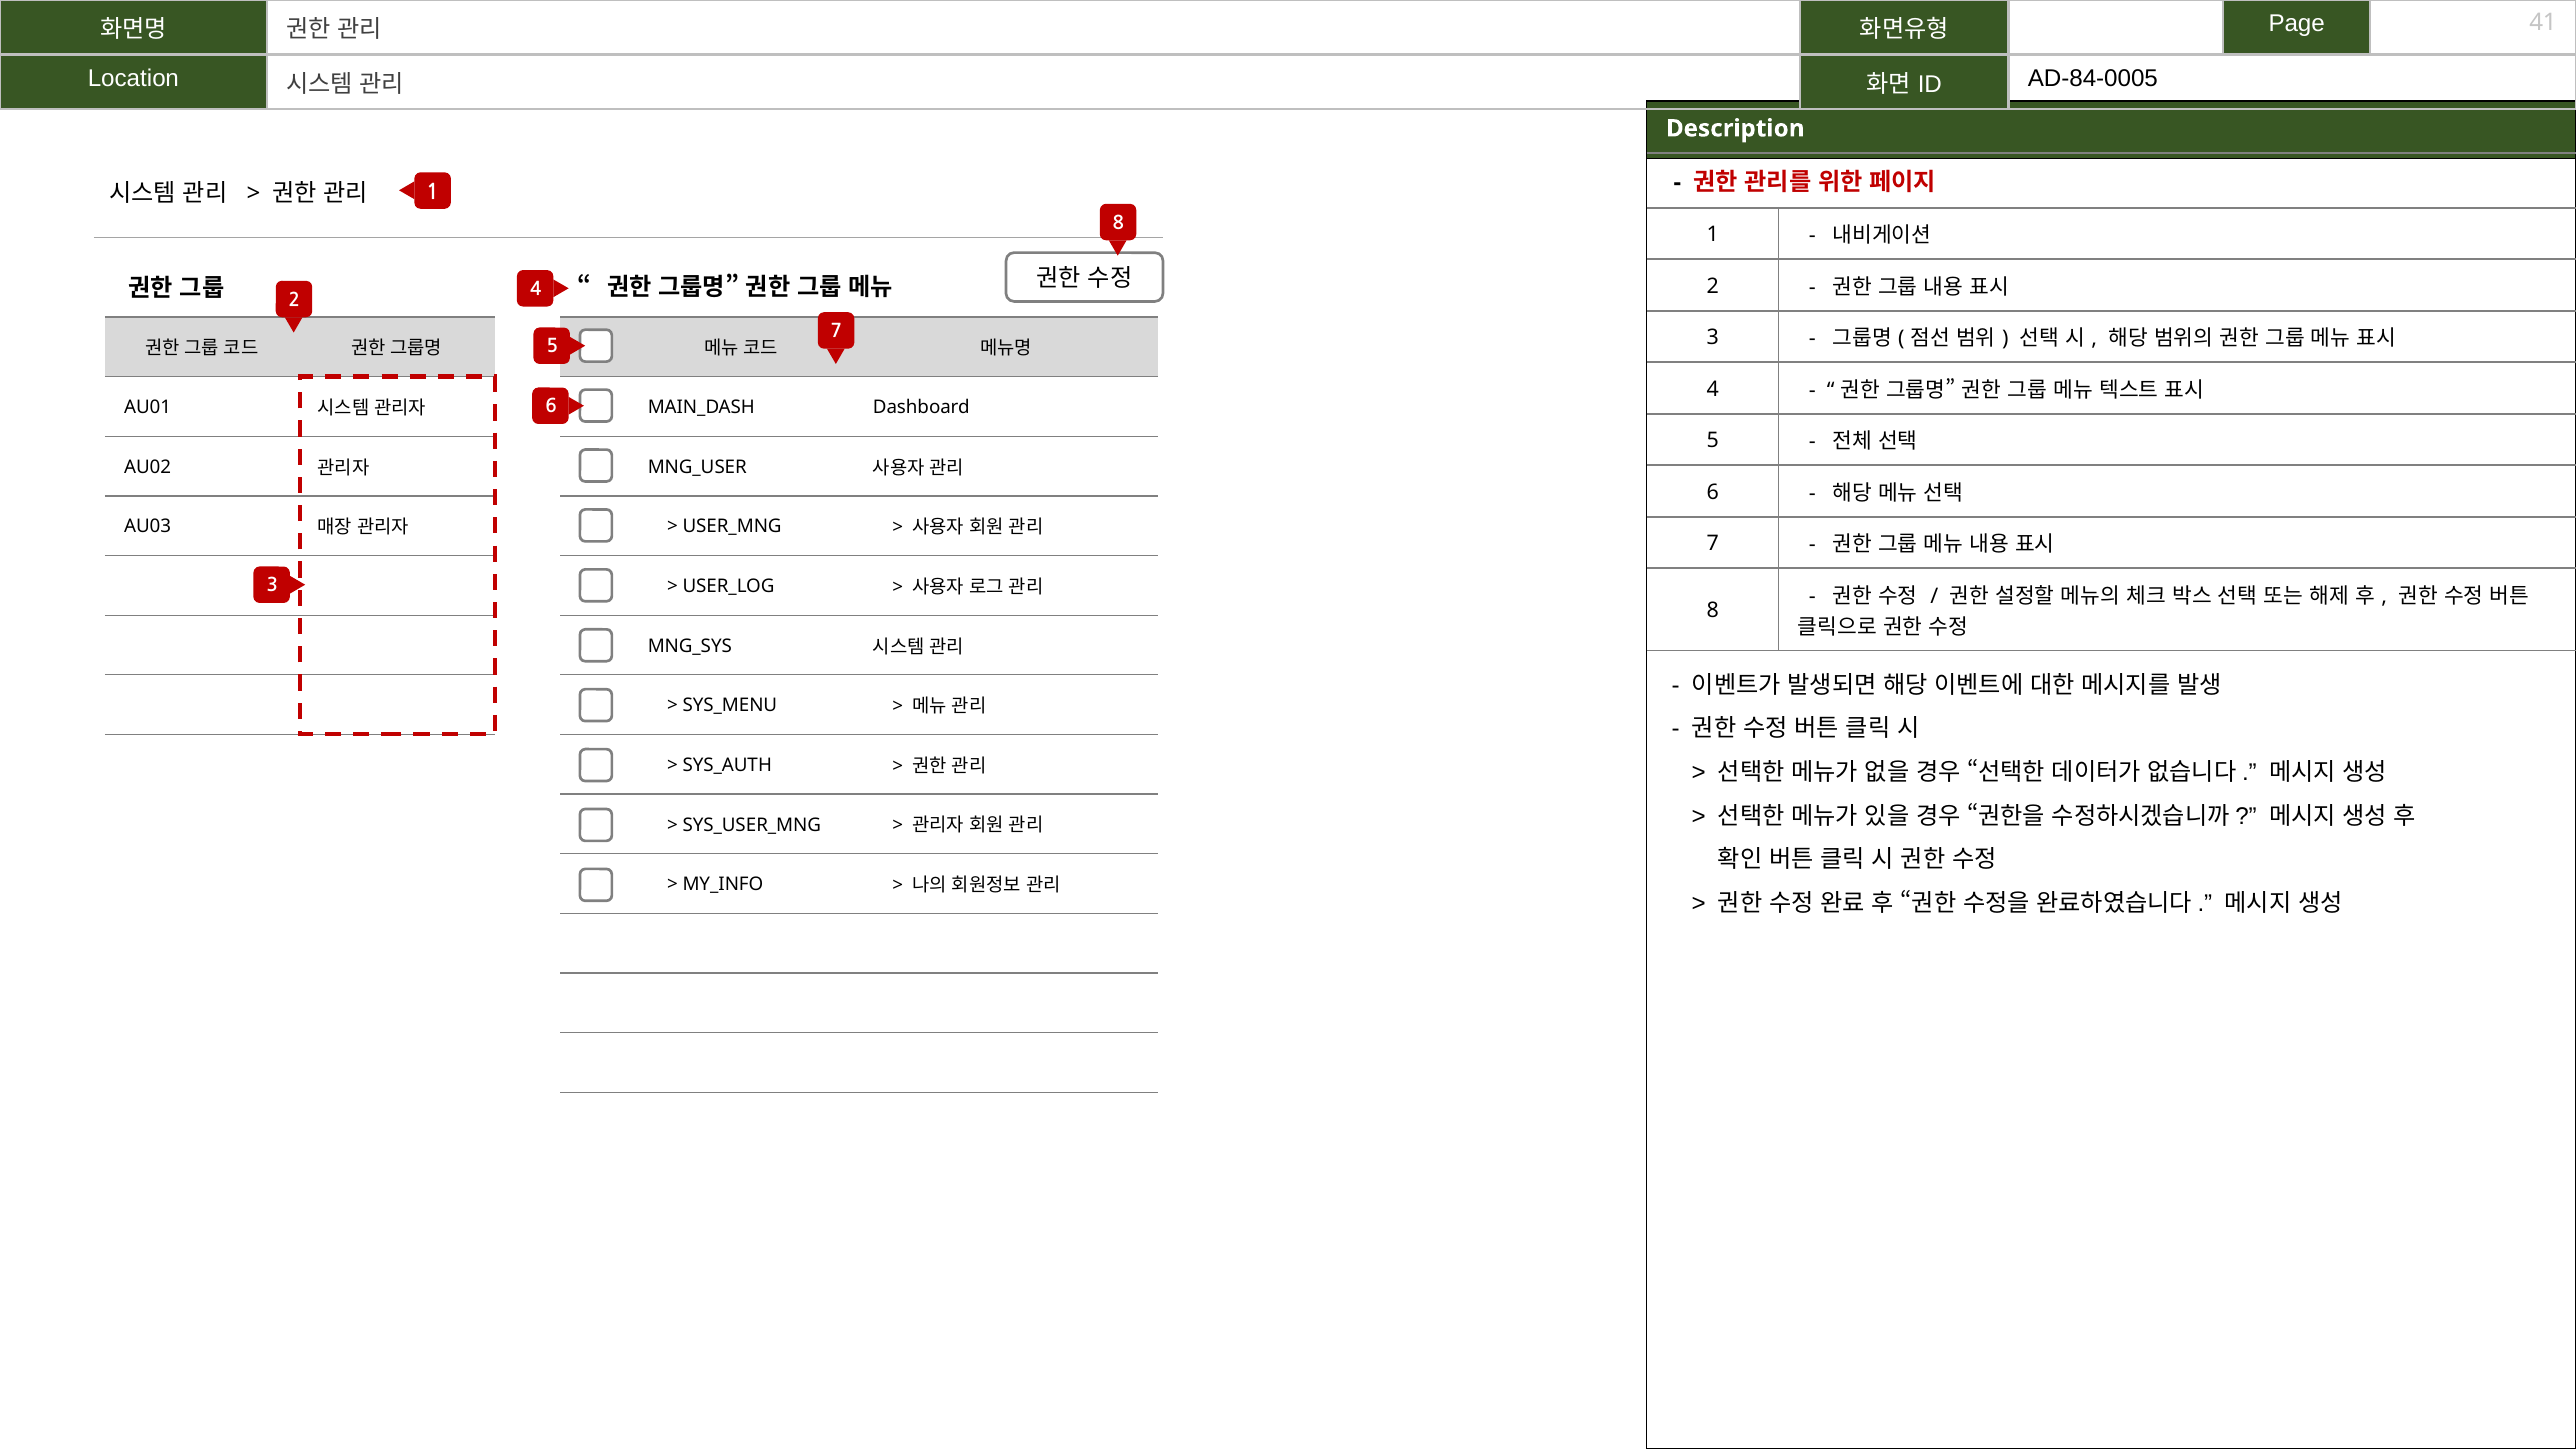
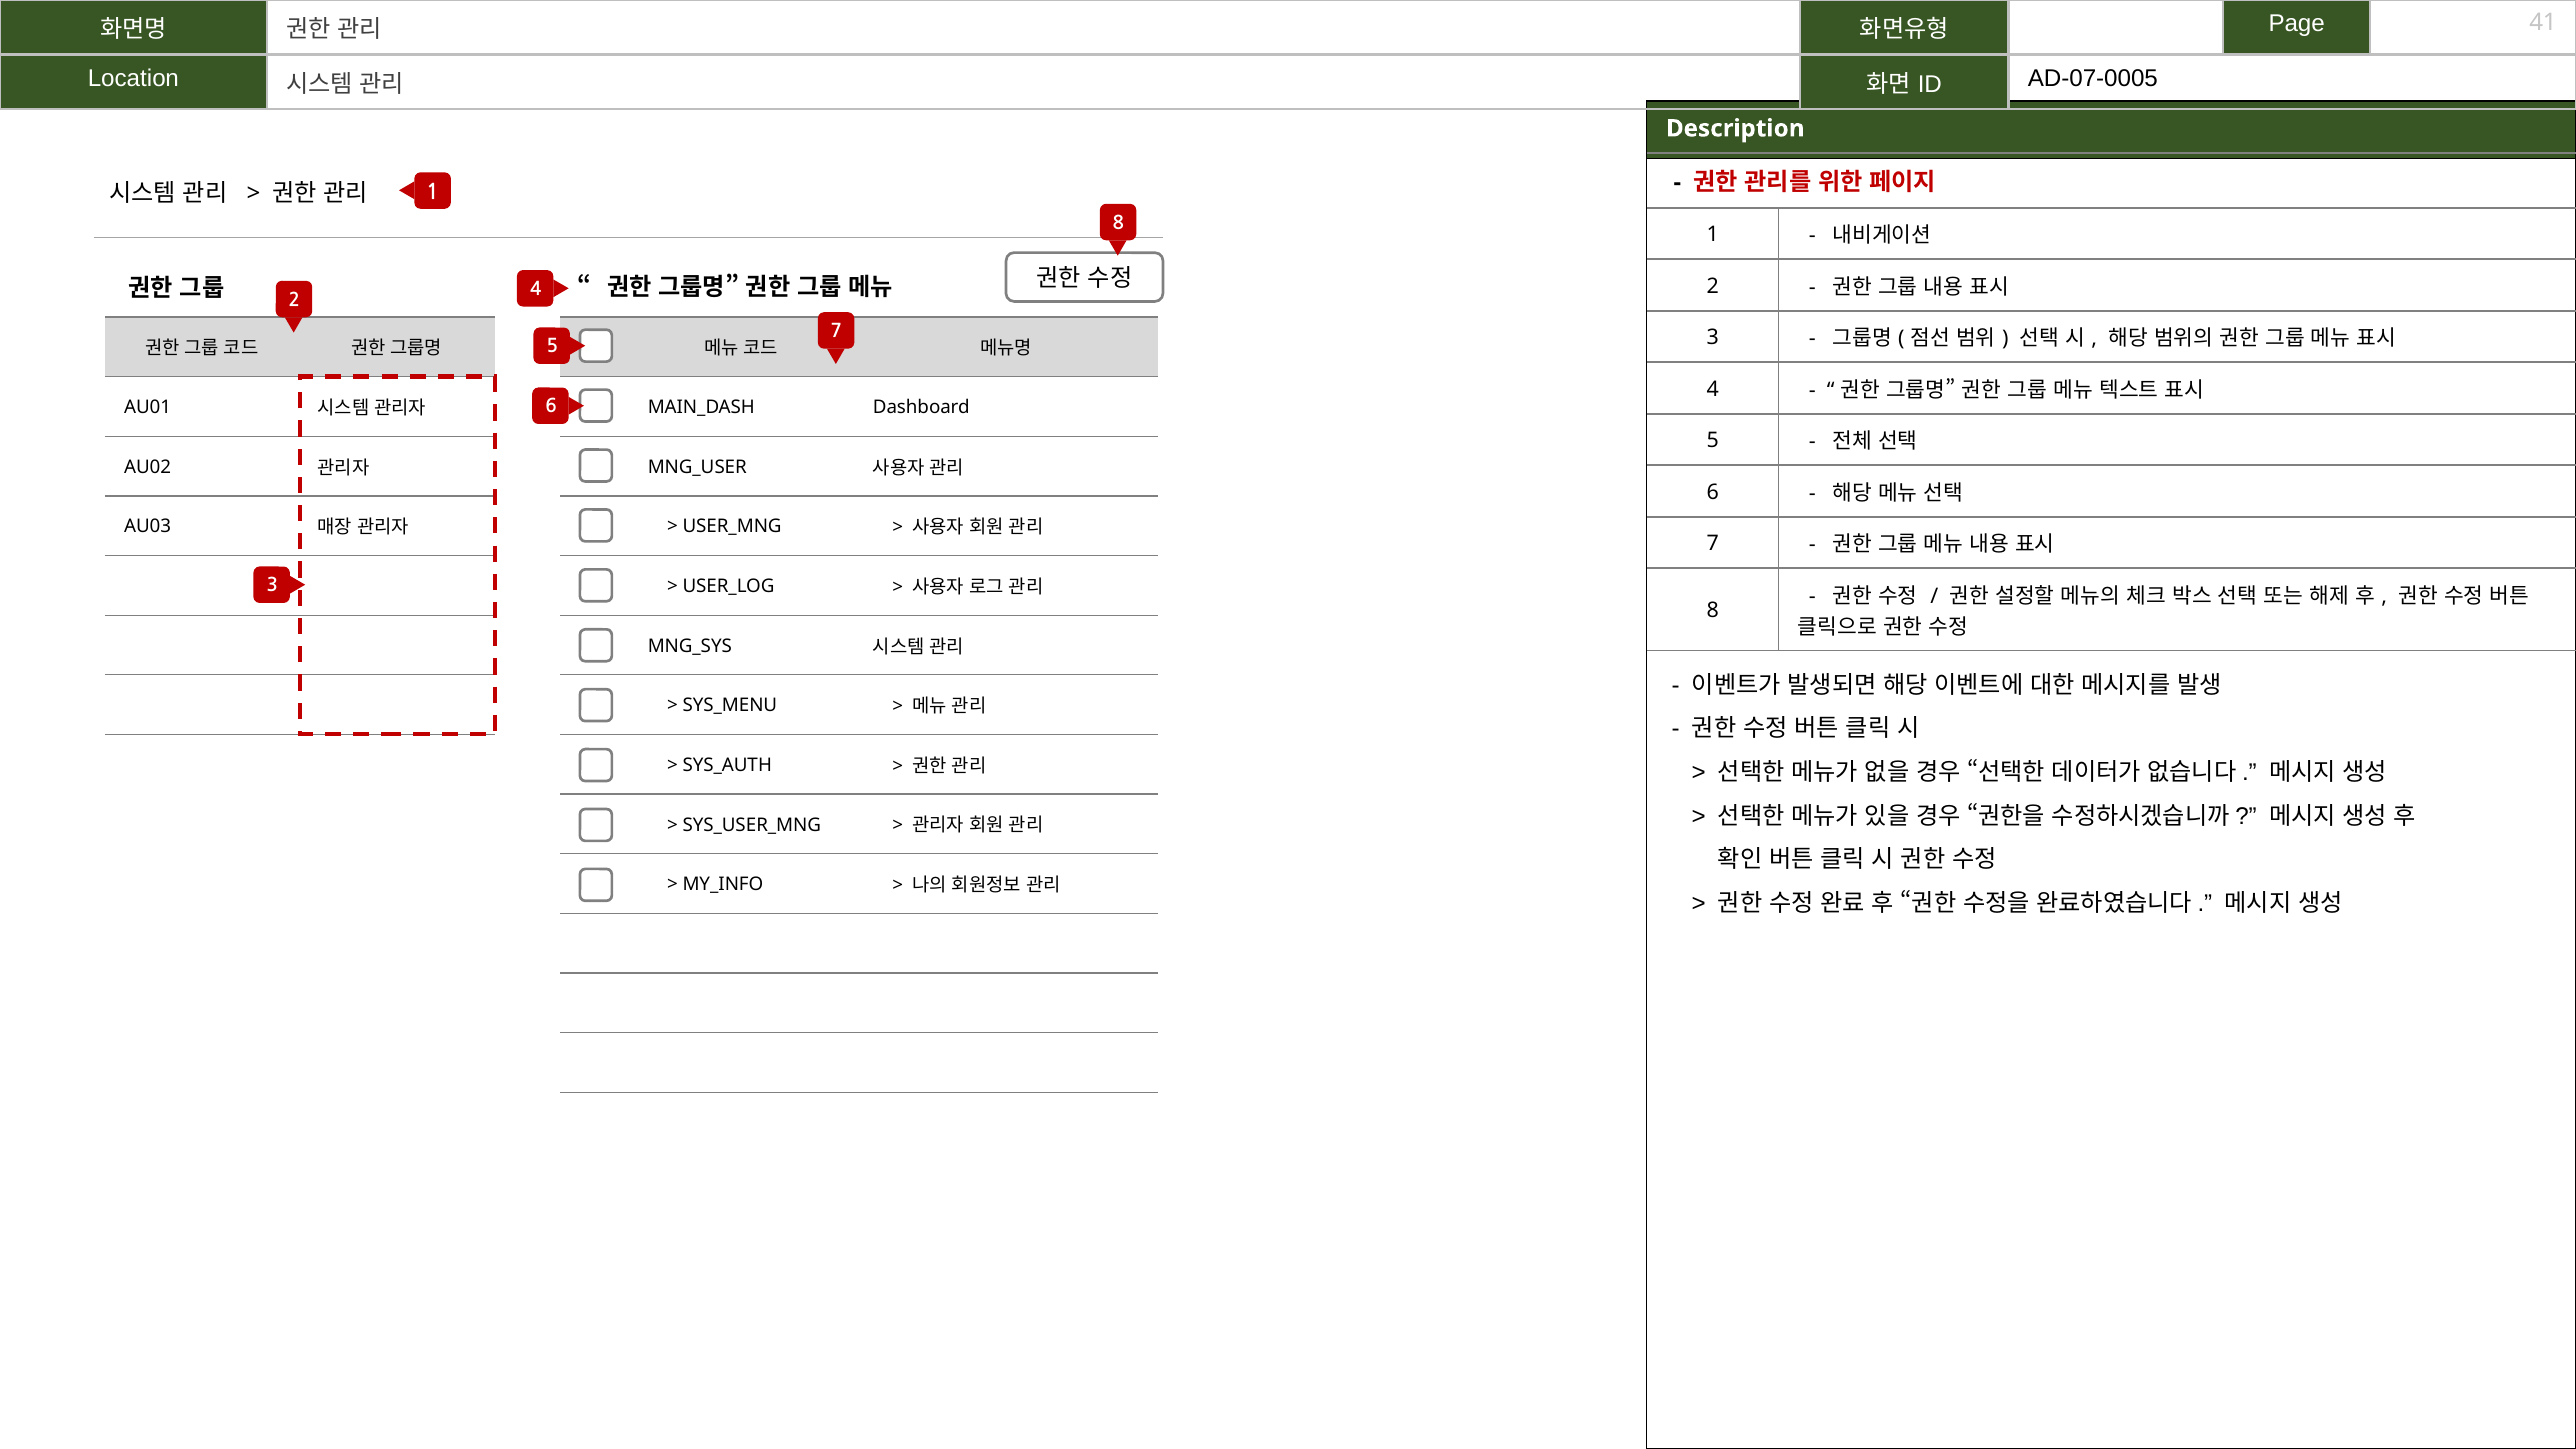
AD-84-0005: AD-84-0005 -> AD-07-0005 (2093, 78)
